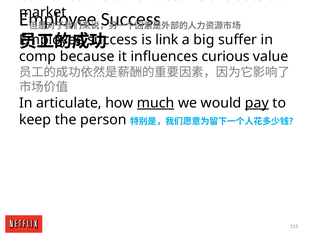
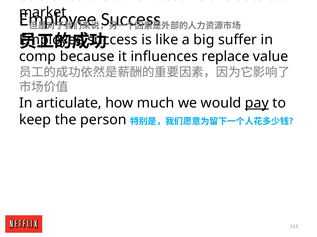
link: link -> like (167, 40)
curious: curious -> replace (226, 57)
much underline: present -> none (156, 103)
